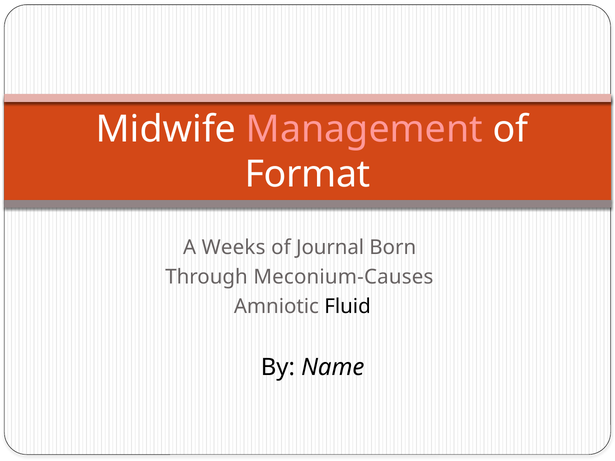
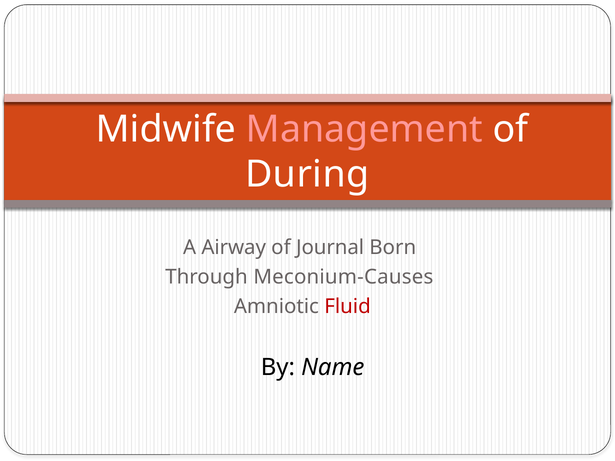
Format: Format -> During (307, 175)
Weeks: Weeks -> Airway (234, 247)
Fluid colour: black -> red (347, 307)
